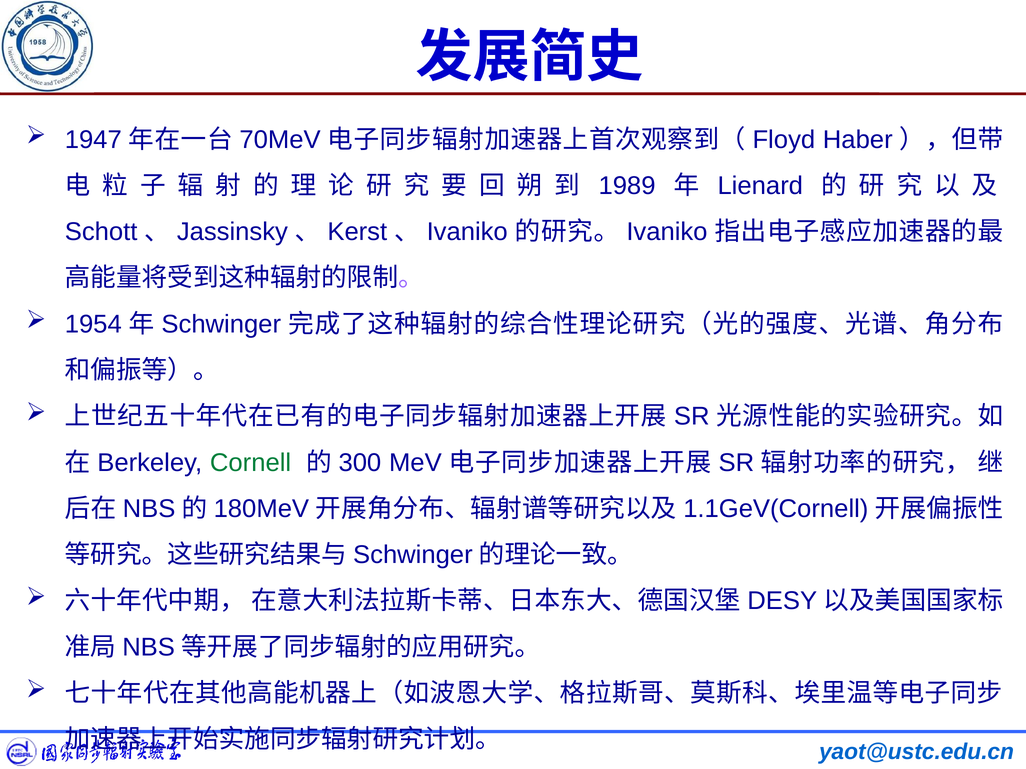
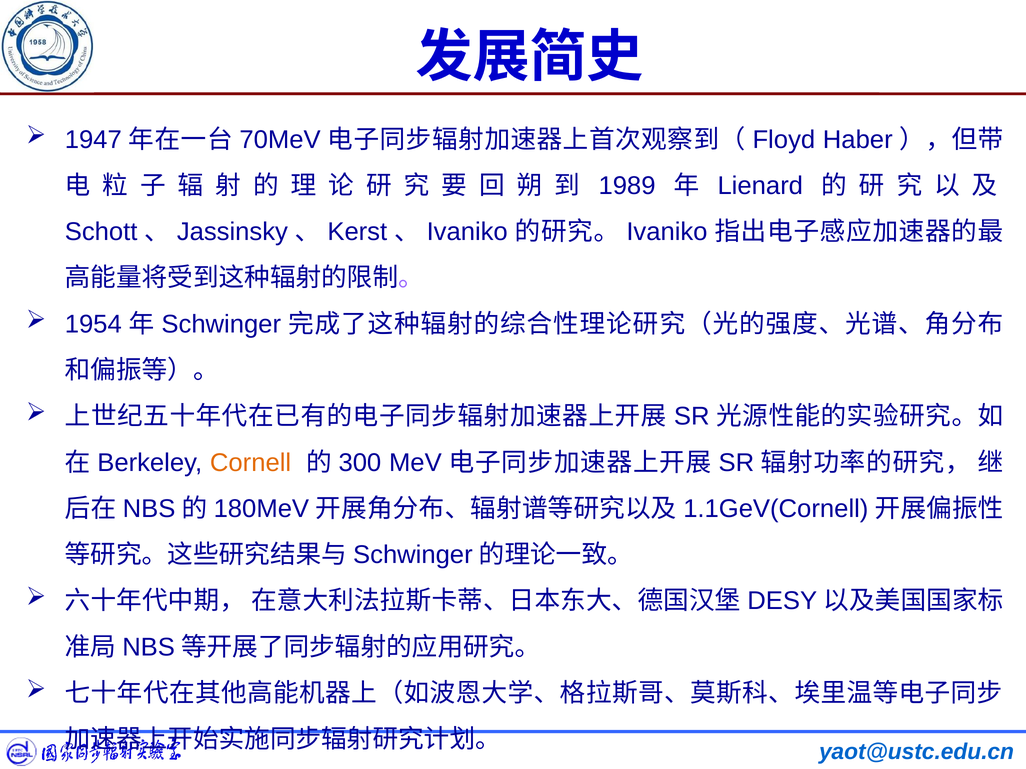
Cornell colour: green -> orange (251, 463)
